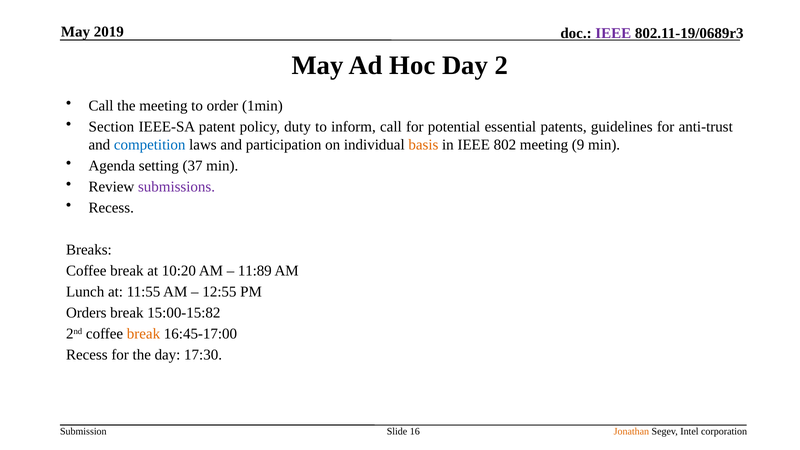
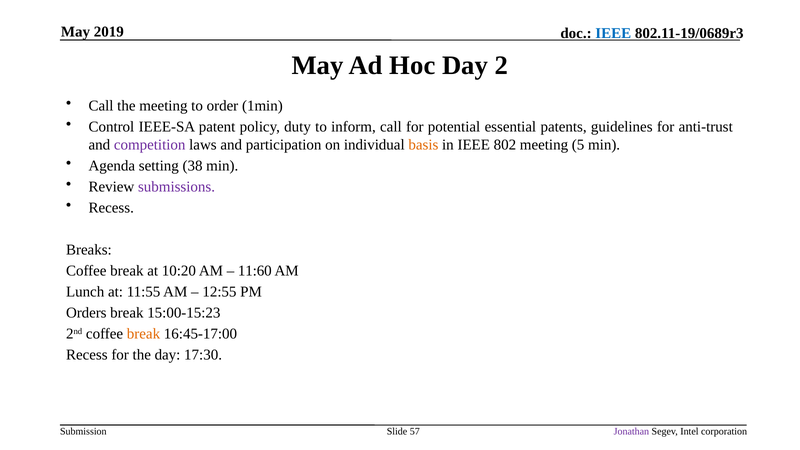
IEEE colour: purple -> blue (613, 33)
Section: Section -> Control (111, 127)
competition colour: blue -> purple (150, 145)
9: 9 -> 5 (578, 145)
37: 37 -> 38 (193, 166)
11:89: 11:89 -> 11:60 (255, 271)
15:00-15:82: 15:00-15:82 -> 15:00-15:23 (184, 313)
16: 16 -> 57 (415, 432)
Jonathan colour: orange -> purple (631, 432)
